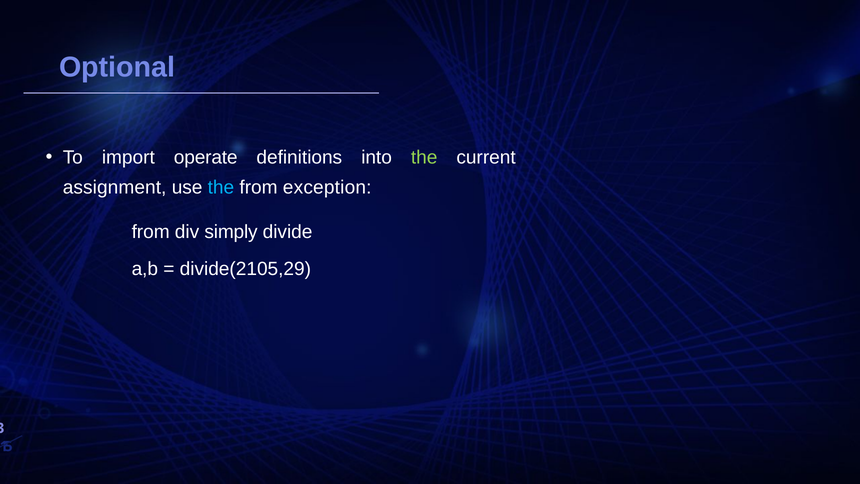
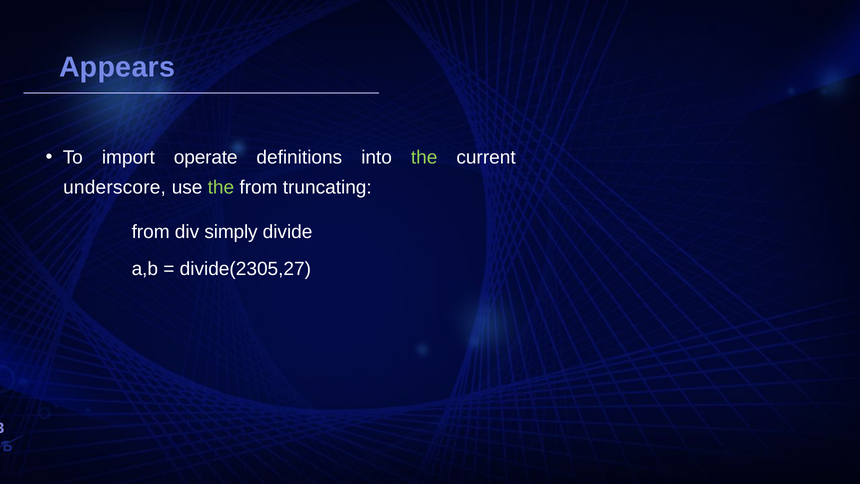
Optional: Optional -> Appears (117, 67)
assignment: assignment -> underscore (115, 187)
the colour: light blue -> light green (221, 187)
exception: exception -> truncating (327, 187)
divide(2105,29: divide(2105,29 -> divide(2305,27 (245, 269)
